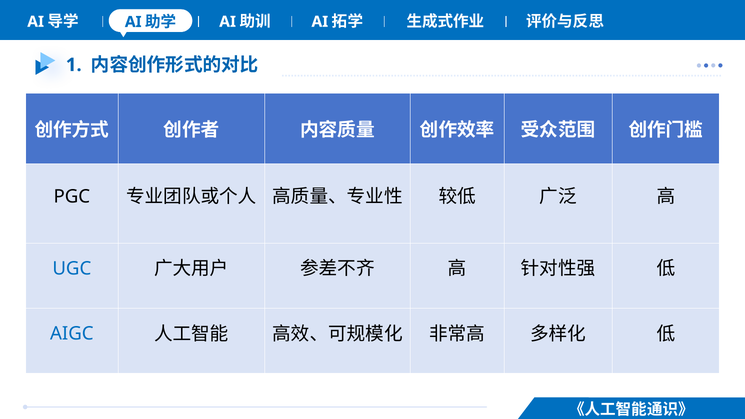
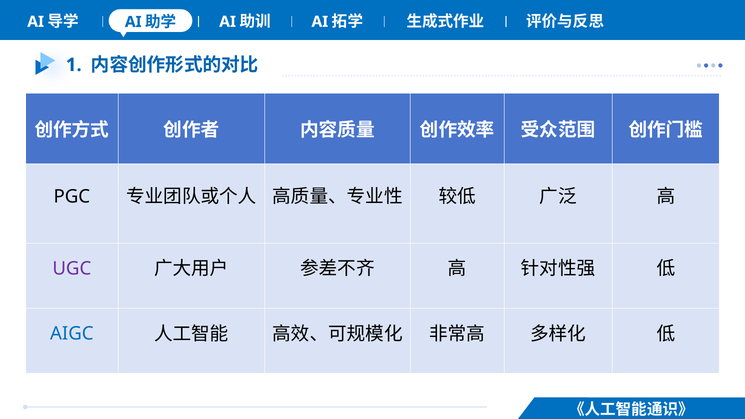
UGC colour: blue -> purple (72, 269)
